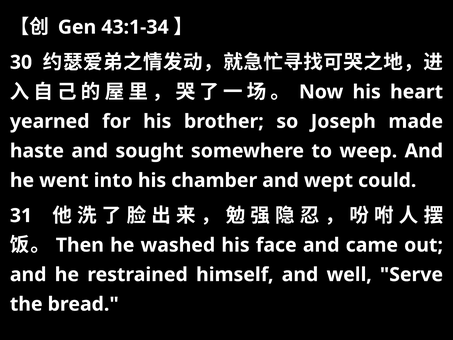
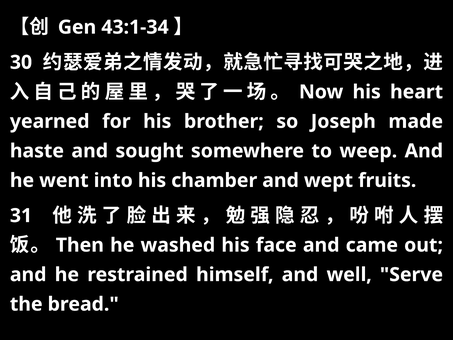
could: could -> fruits (387, 180)
